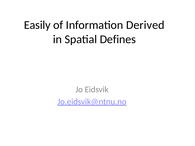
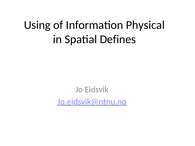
Easily: Easily -> Using (37, 25)
Derived: Derived -> Physical (145, 25)
